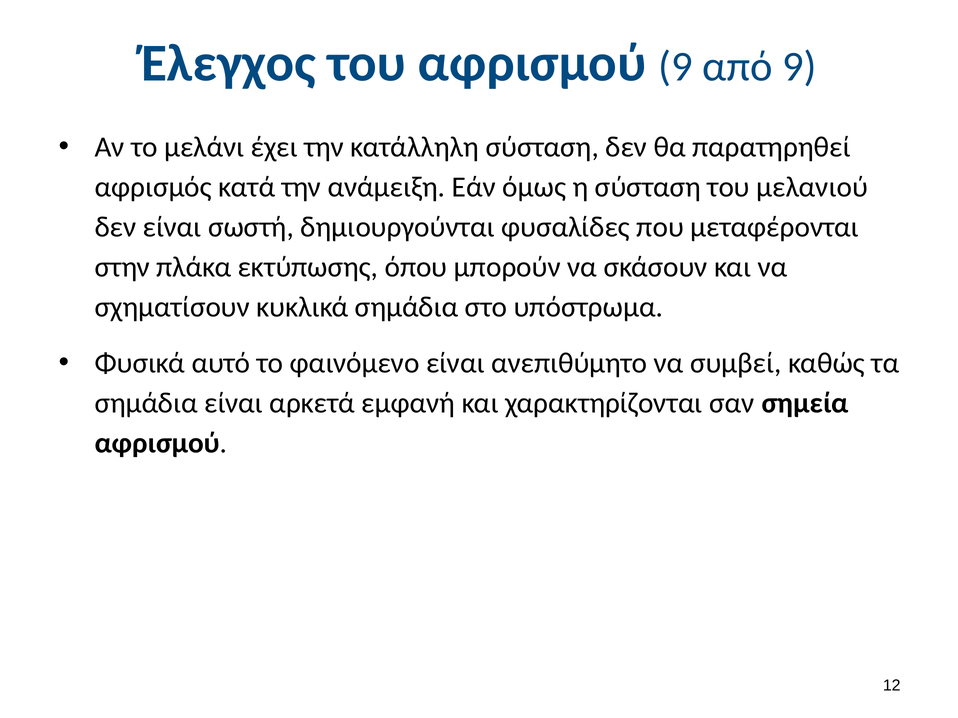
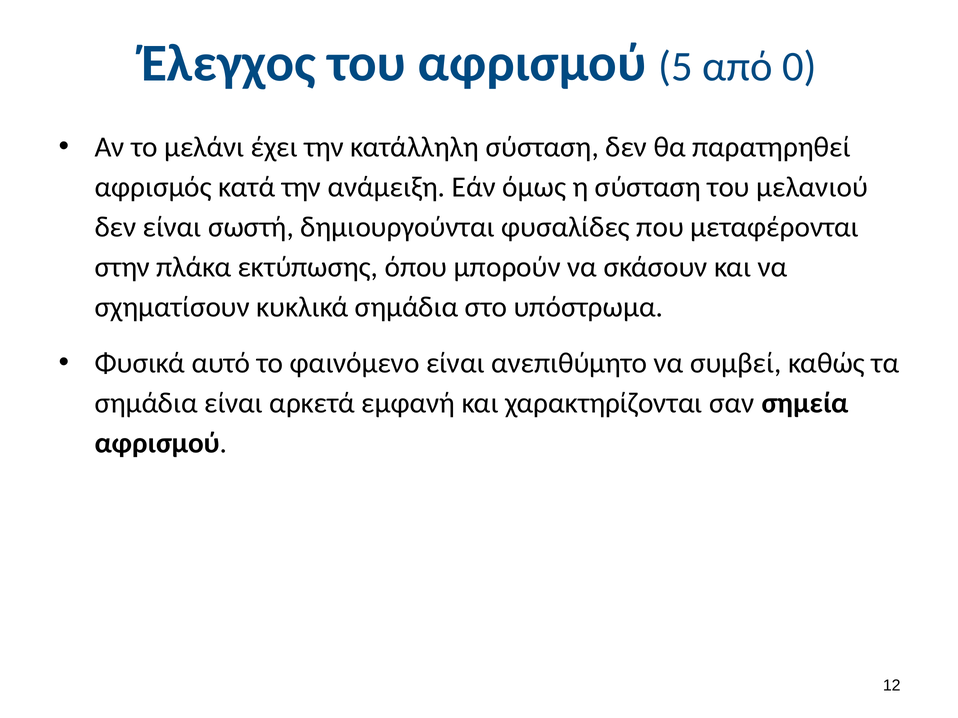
αφρισμού 9: 9 -> 5 (676, 67)
από 9: 9 -> 0 (799, 67)
